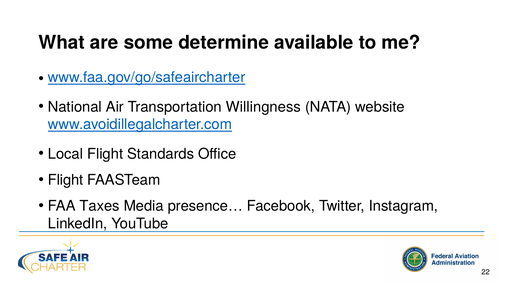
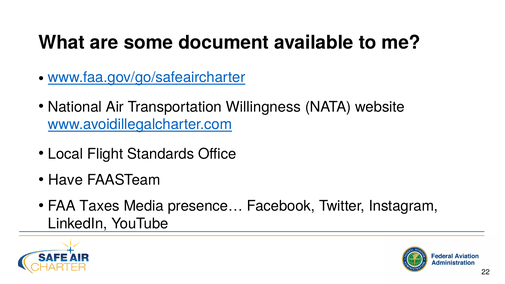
determine: determine -> document (224, 42)
Flight: Flight -> Have (65, 180)
